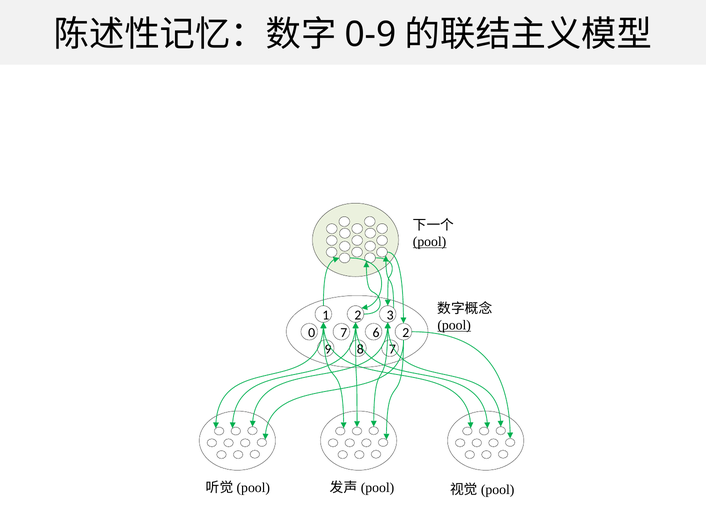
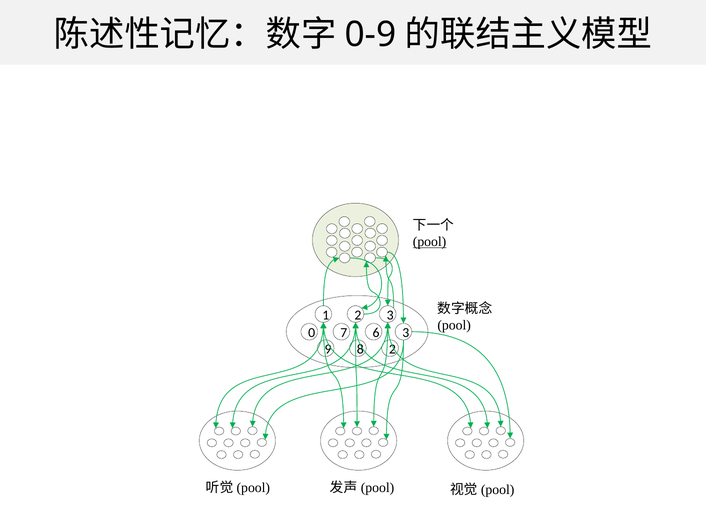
pool underline: present -> none (454, 325)
0 2: 2 -> 3 (406, 332)
9 7: 7 -> 2 (392, 349)
